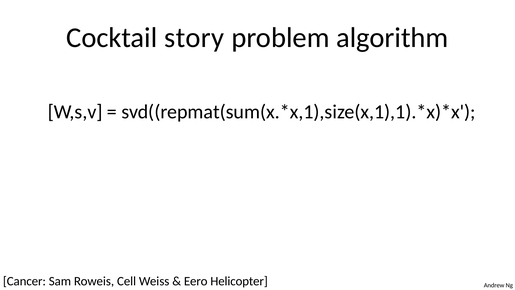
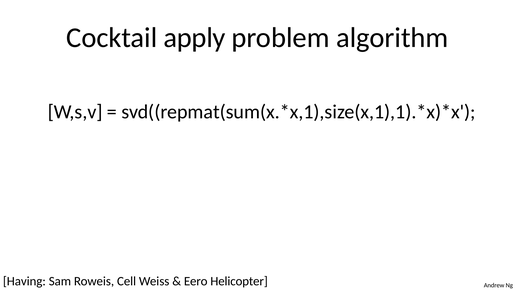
story: story -> apply (195, 38)
Cancer: Cancer -> Having (24, 281)
